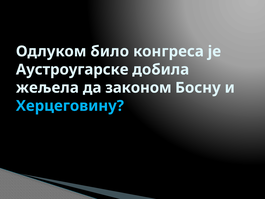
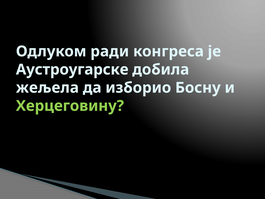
било: било -> ради (110, 51)
законом: законом -> изборио (138, 88)
Херцеговину colour: light blue -> light green (70, 106)
